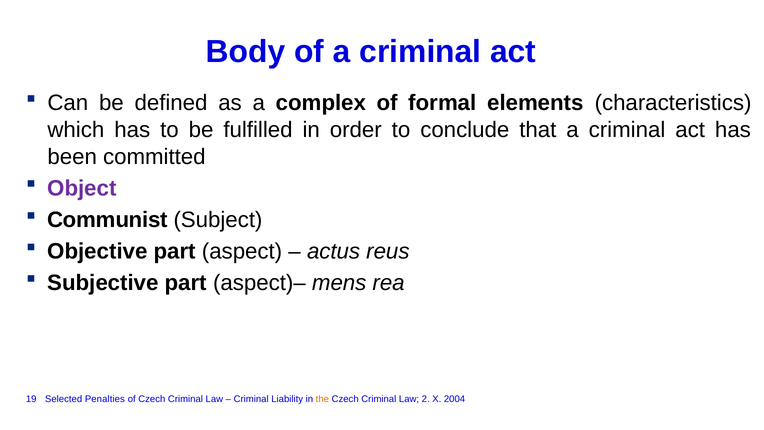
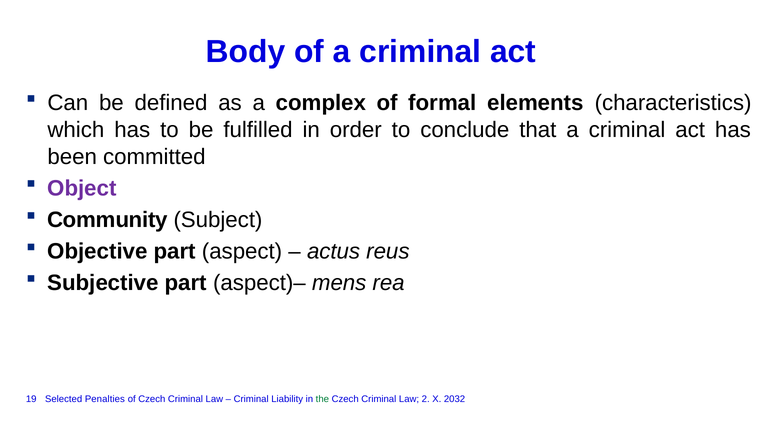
Communist: Communist -> Community (107, 220)
the colour: orange -> green (322, 399)
2004: 2004 -> 2032 (455, 399)
